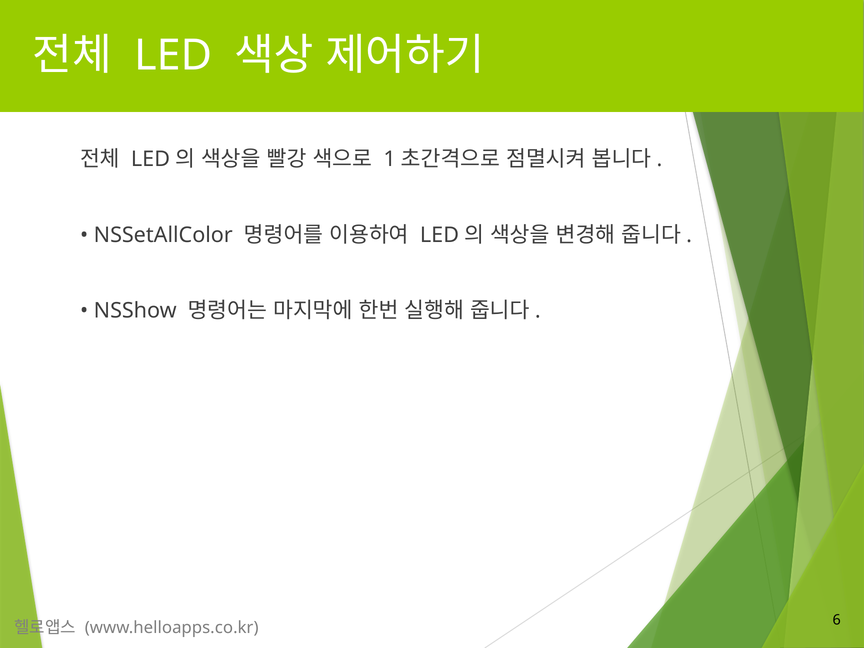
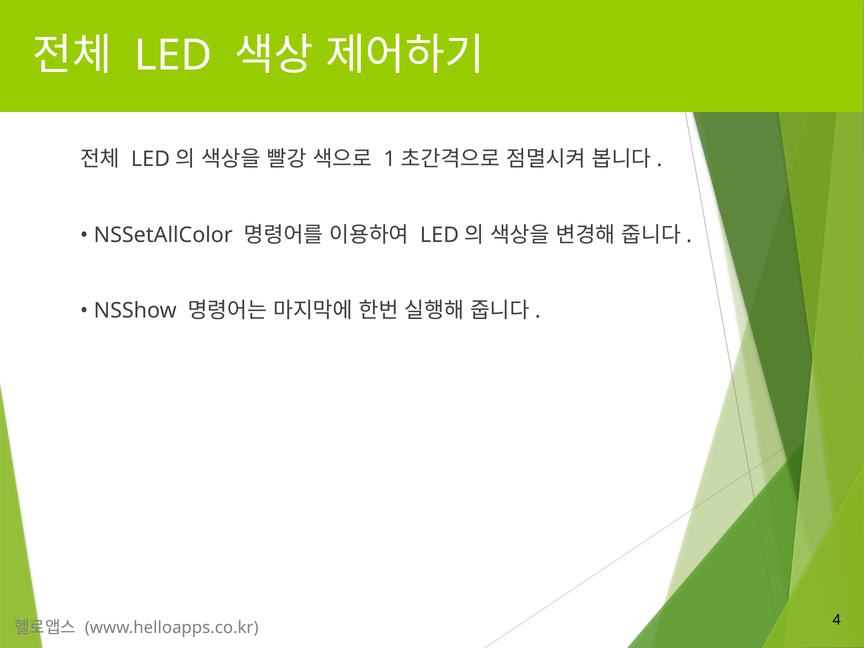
6: 6 -> 4 (837, 620)
